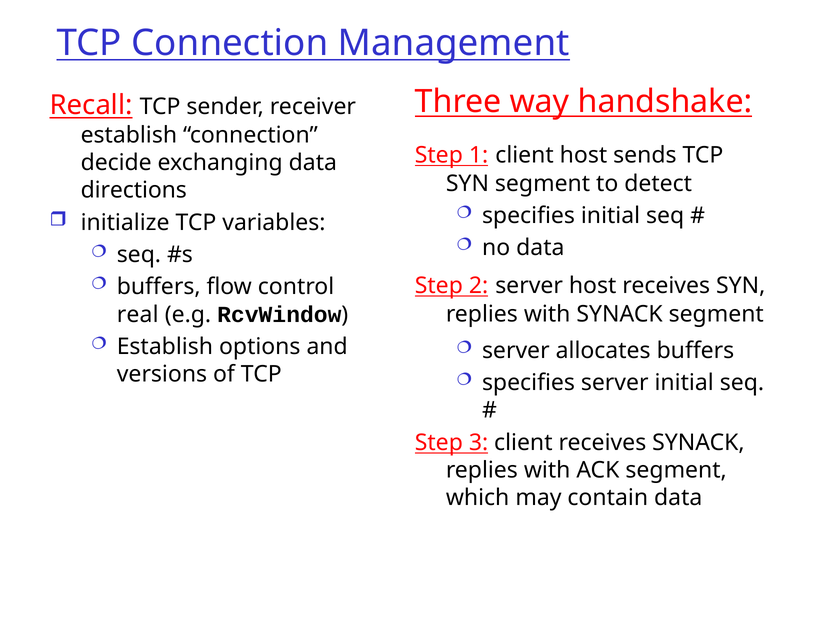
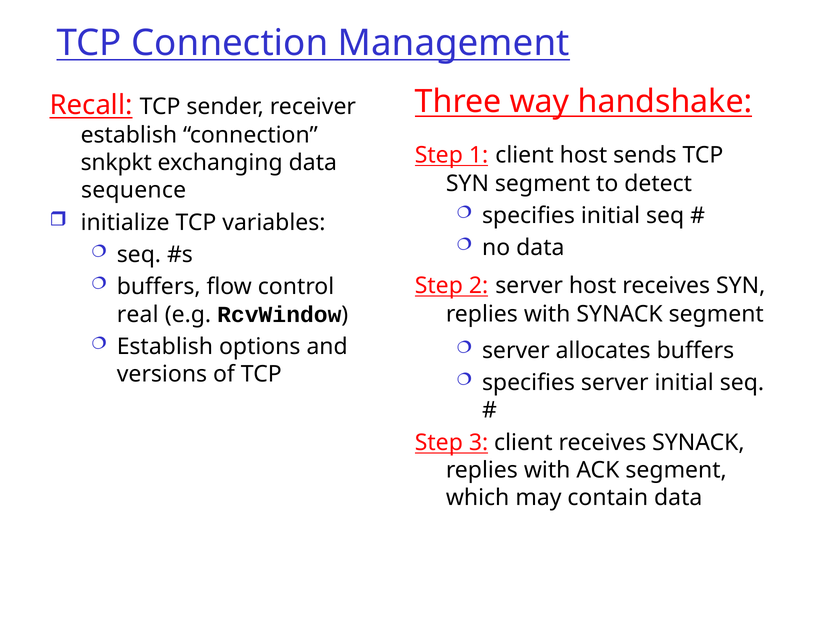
decide: decide -> snkpkt (116, 163)
directions: directions -> sequence (134, 190)
